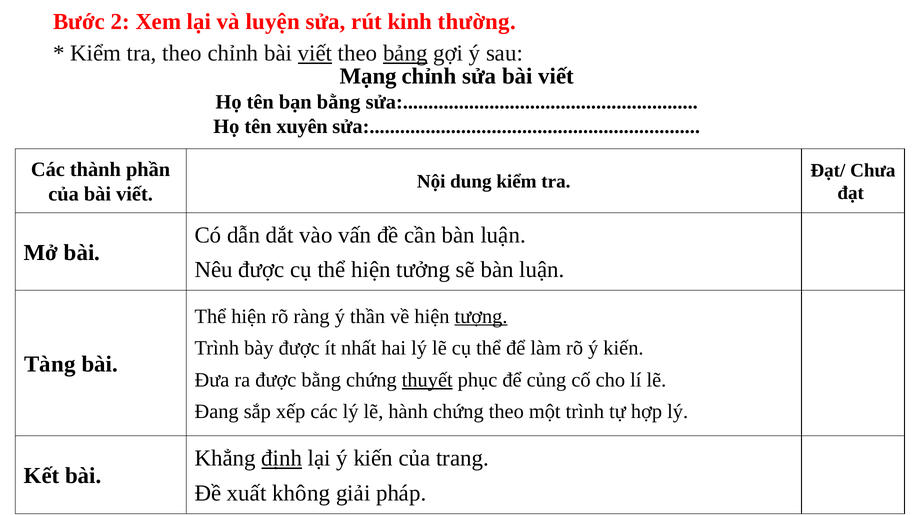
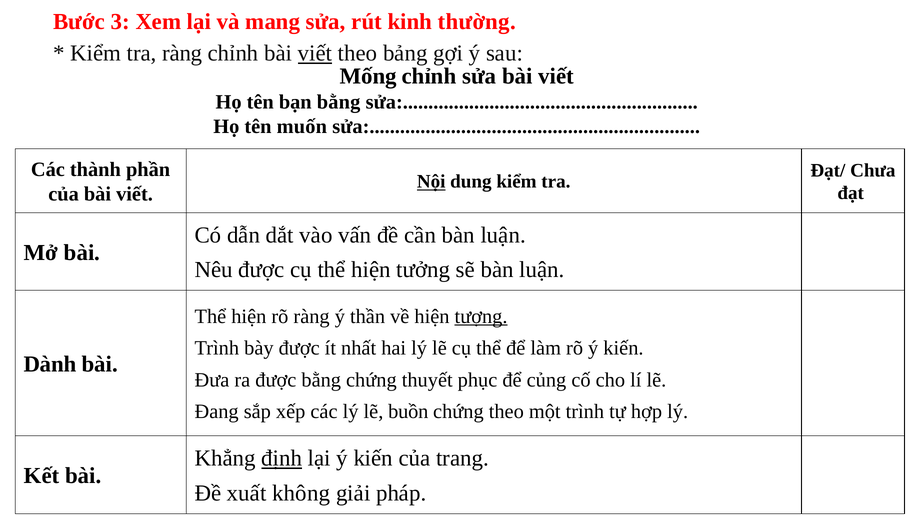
2: 2 -> 3 (120, 22)
luyện: luyện -> mang (273, 22)
tra theo: theo -> ràng (182, 53)
bảng underline: present -> none (405, 53)
Mạng: Mạng -> Mống (368, 76)
xuyên: xuyên -> muốn (302, 127)
Nội underline: none -> present (431, 182)
Tàng: Tàng -> Dành (50, 364)
thuyết underline: present -> none (427, 380)
hành: hành -> buồn (408, 412)
